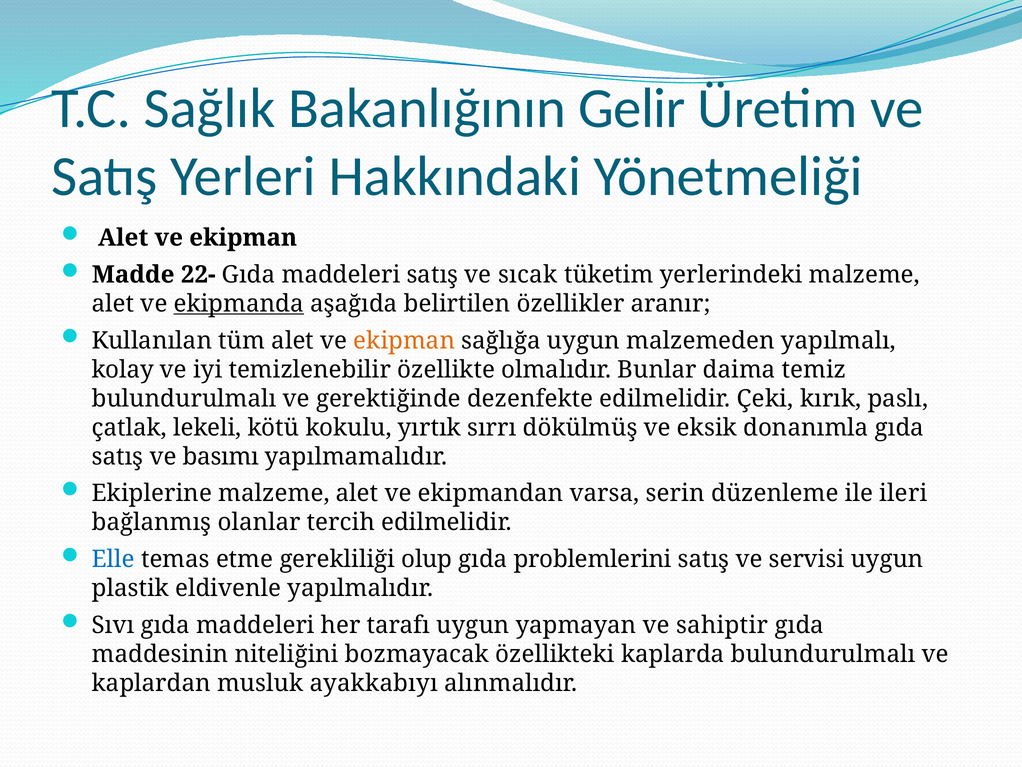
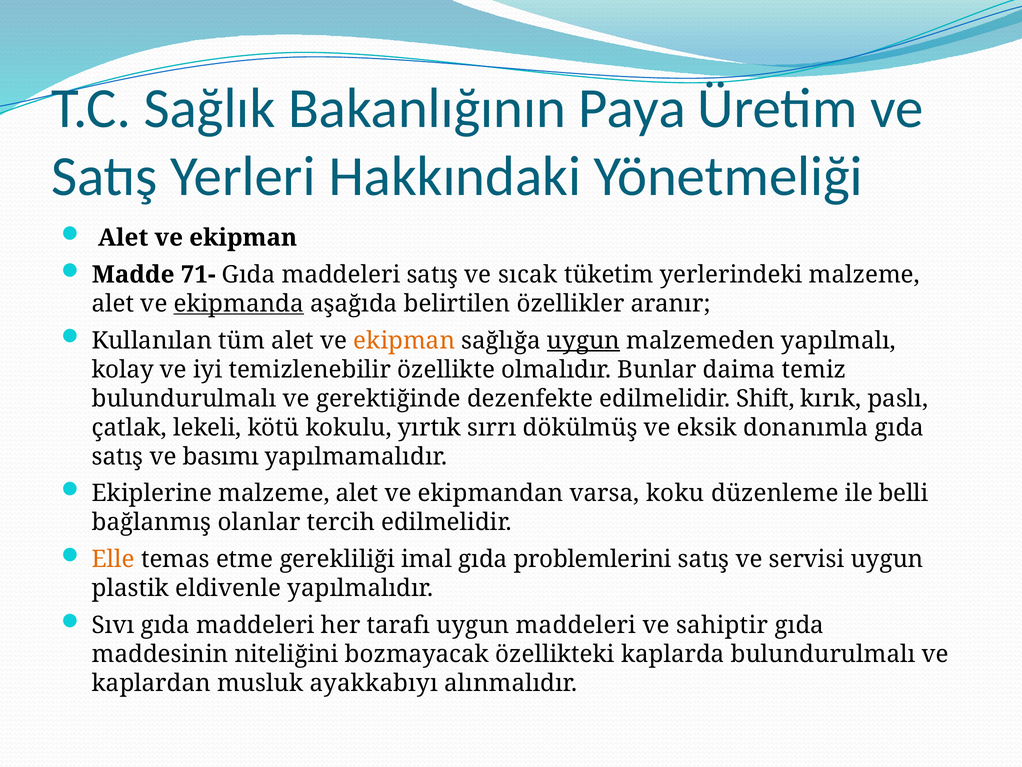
Gelir: Gelir -> Paya (632, 108)
22-: 22- -> 71- (198, 274)
uygun underline: none -> present (583, 340)
Çeki: Çeki -> Shift (765, 398)
serin: serin -> koku (675, 493)
ileri: ileri -> belli (904, 493)
Elle colour: blue -> orange (113, 559)
olup: olup -> imal (427, 559)
uygun yapmayan: yapmayan -> maddeleri (576, 625)
